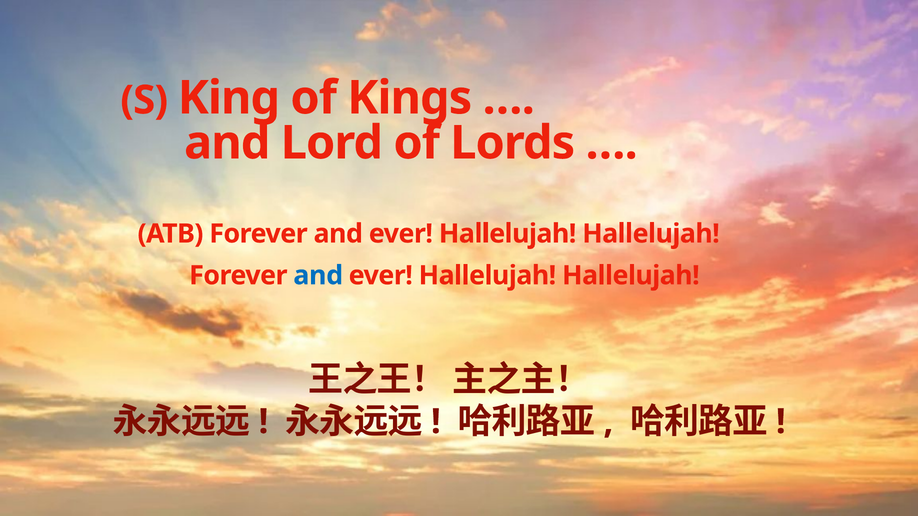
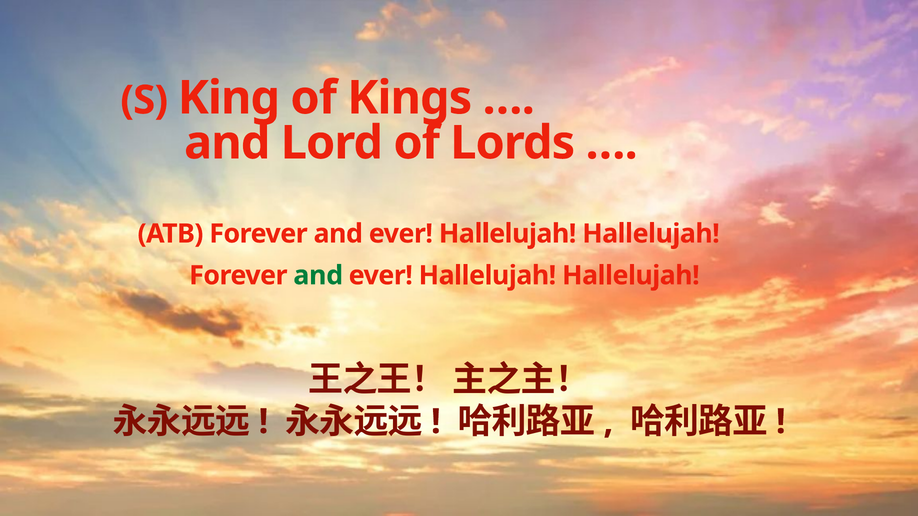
and colour: blue -> green (318, 276)
